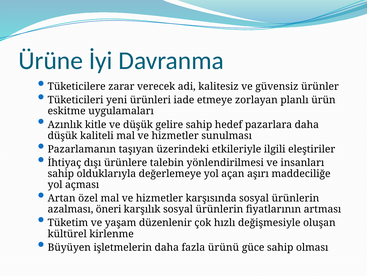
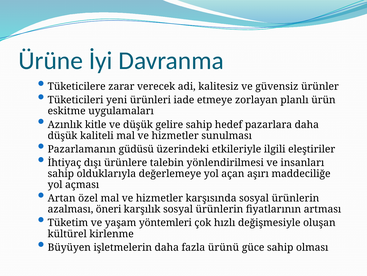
taşıyan: taşıyan -> güdüsü (136, 149)
düzenlenir: düzenlenir -> yöntemleri (165, 222)
